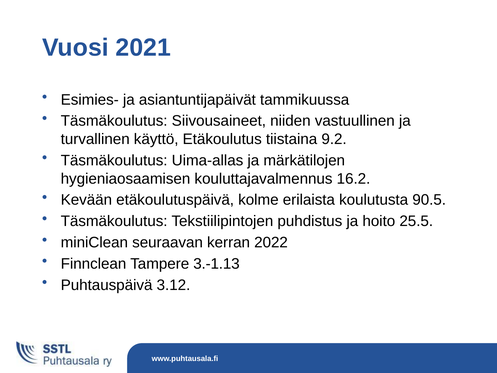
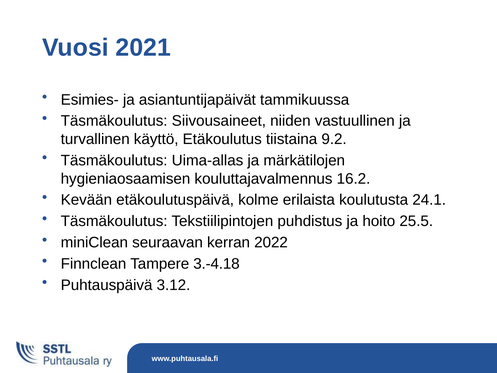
90.5: 90.5 -> 24.1 (429, 200)
3.-1.13: 3.-1.13 -> 3.-4.18 (216, 264)
